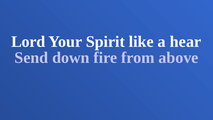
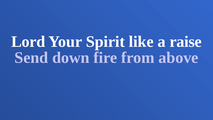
hear: hear -> raise (186, 42)
